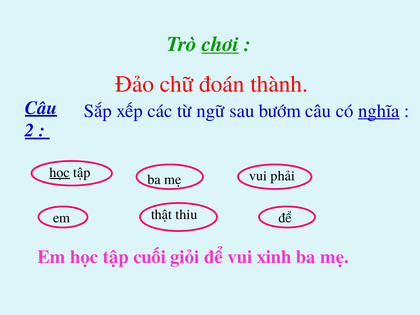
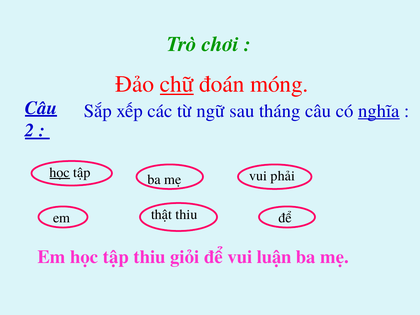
chơi underline: present -> none (220, 44)
chữ underline: none -> present (177, 84)
thành: thành -> móng (279, 84)
bướm: bướm -> tháng (280, 111)
tập cuối: cuối -> thiu (150, 257)
xinh: xinh -> luận (274, 257)
